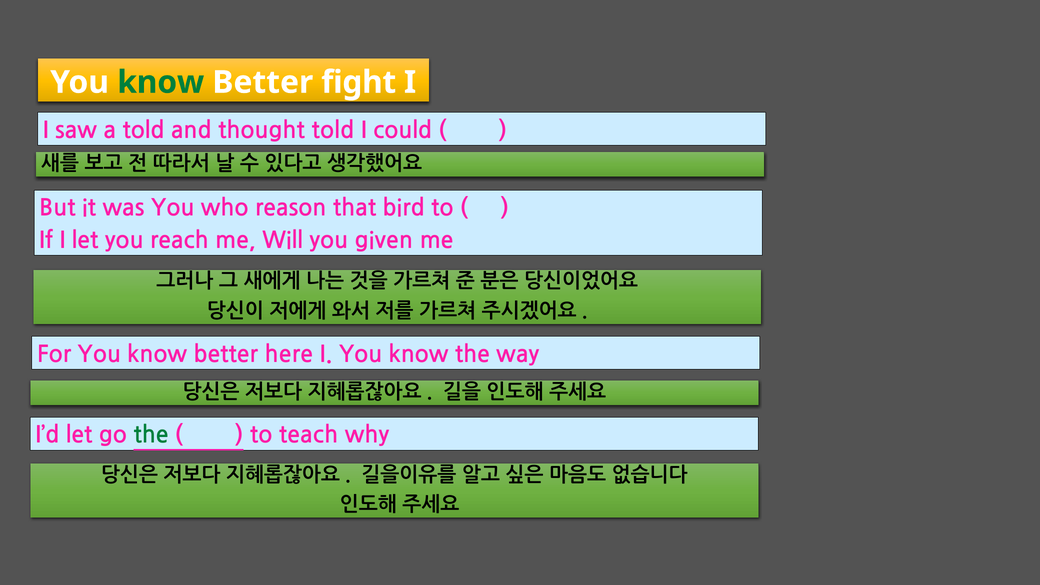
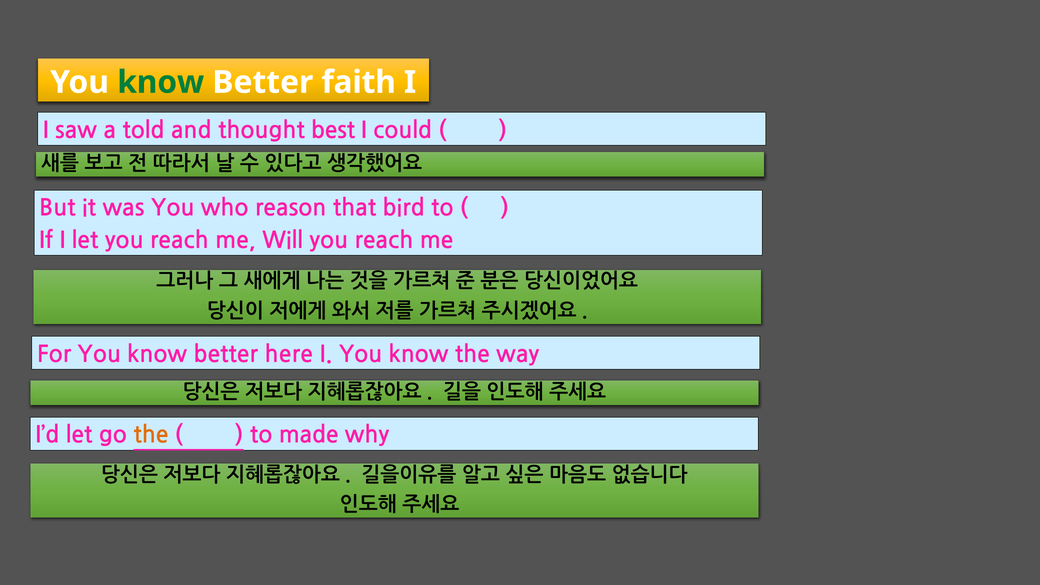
fight: fight -> faith (359, 82)
thought told: told -> best (333, 130)
Will you given: given -> reach (384, 241)
the colour: green -> orange (151, 435)
teach: teach -> made (309, 435)
